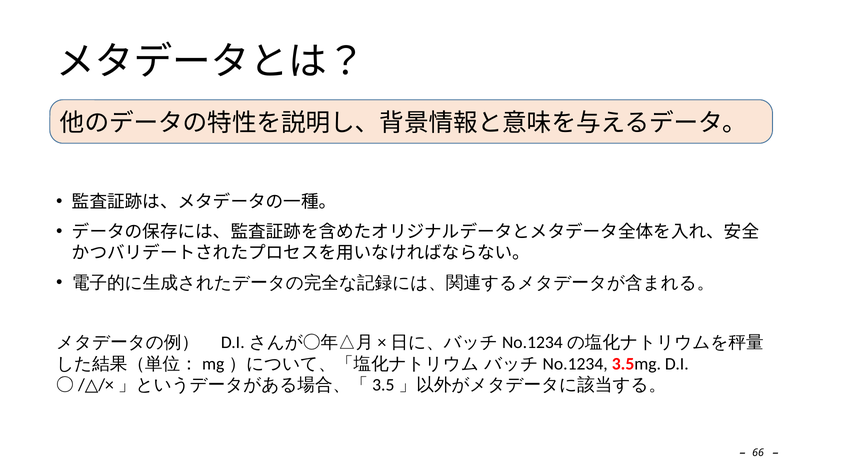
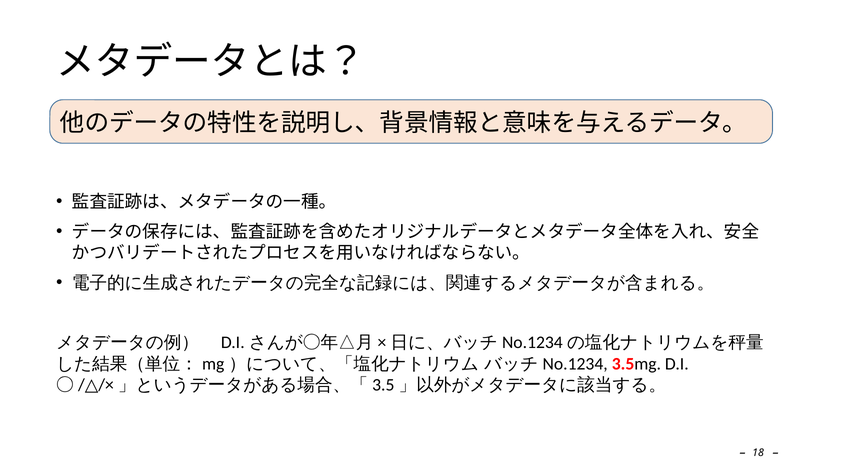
66: 66 -> 18 (758, 453)
